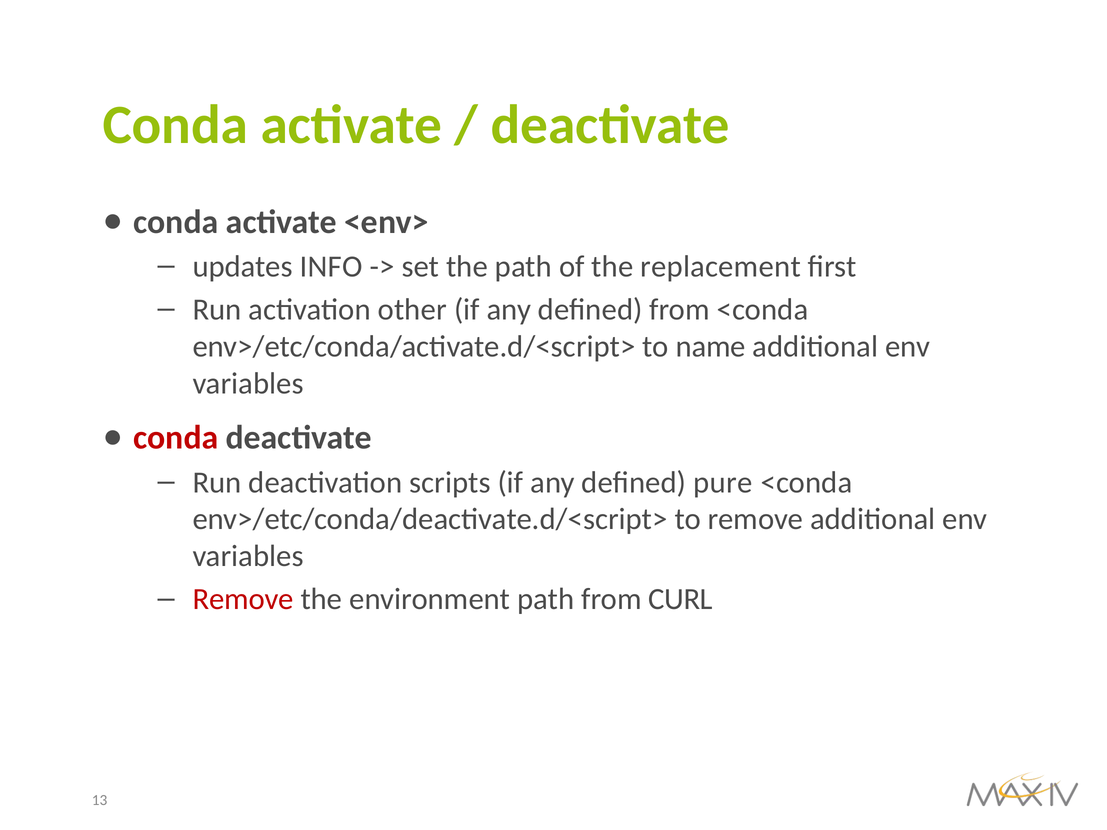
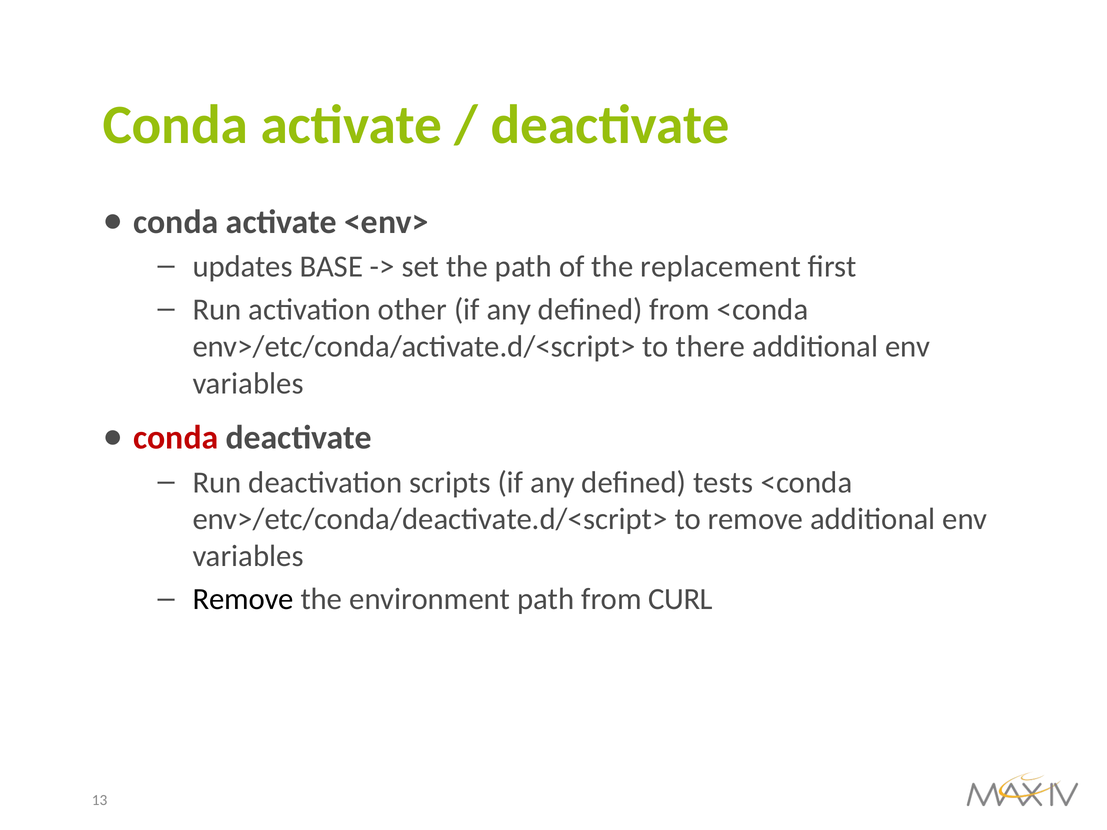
INFO: INFO -> BASE (331, 267)
name: name -> there (710, 347)
pure: pure -> tests (723, 483)
Remove colour: red -> black (243, 599)
